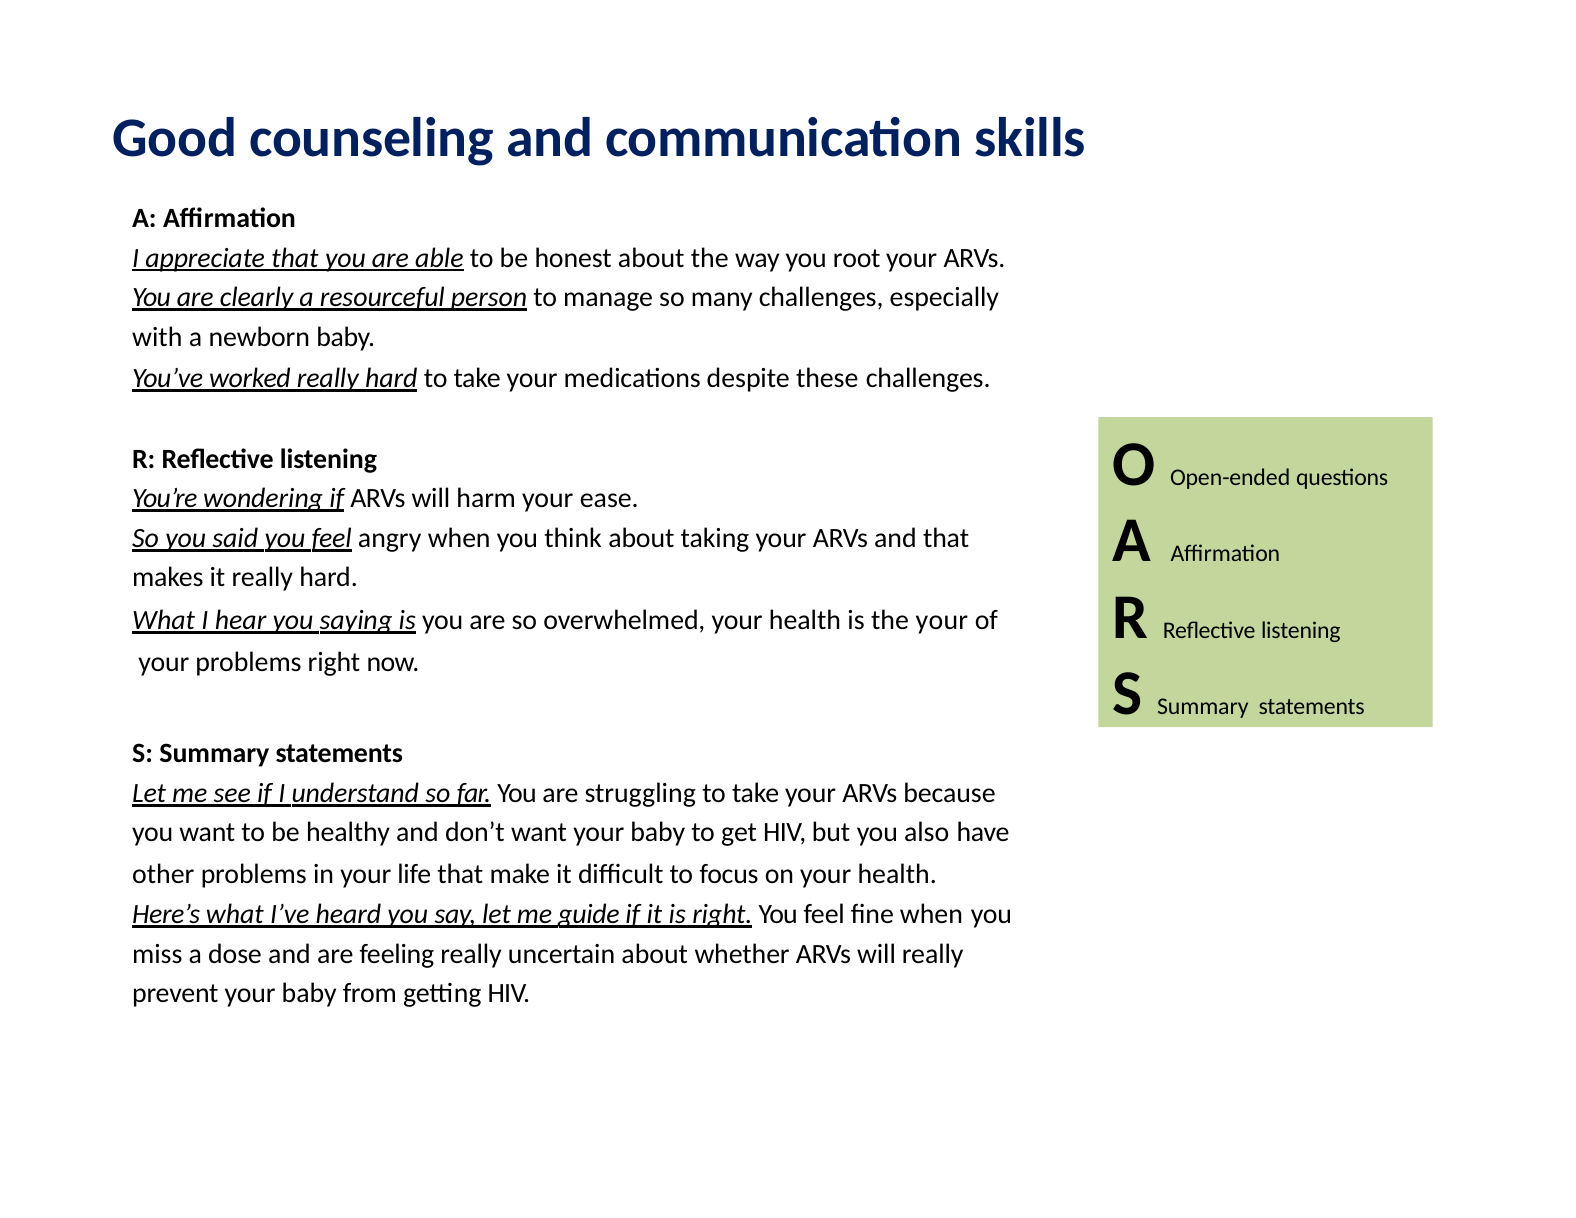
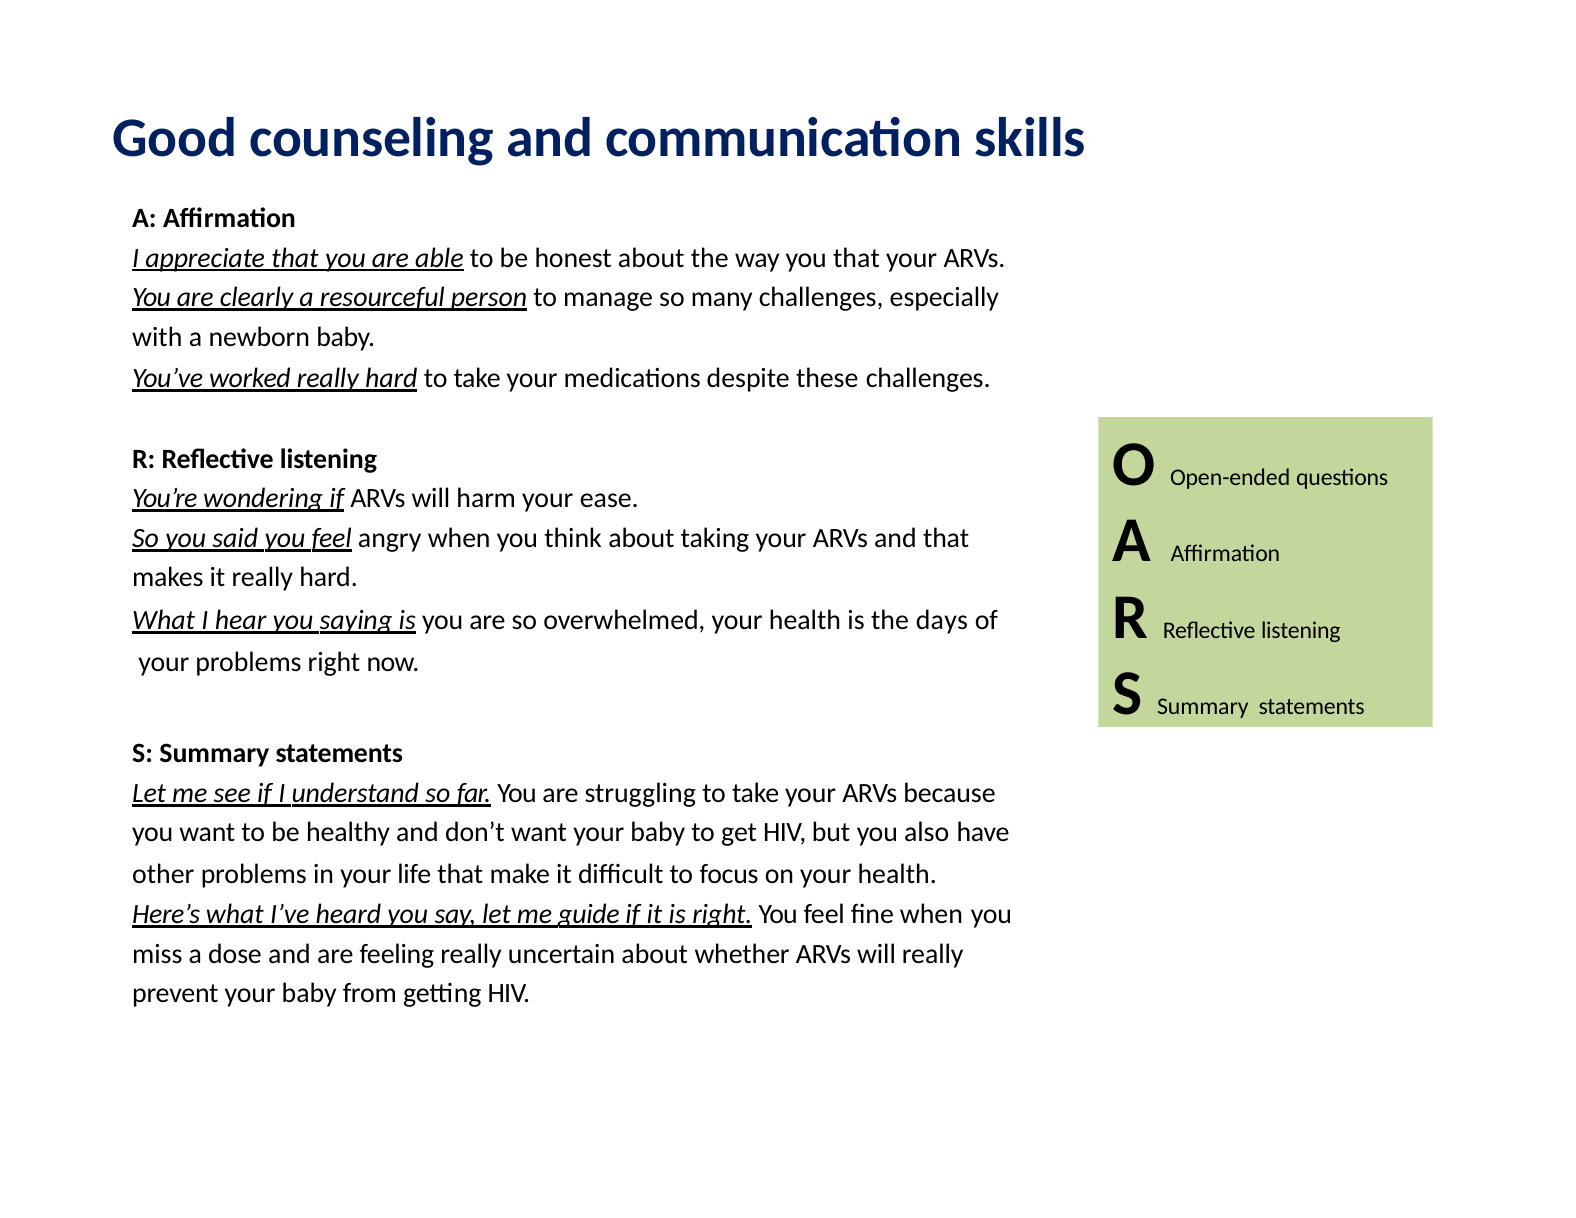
you root: root -> that (857, 258)
the your: your -> days (942, 620)
